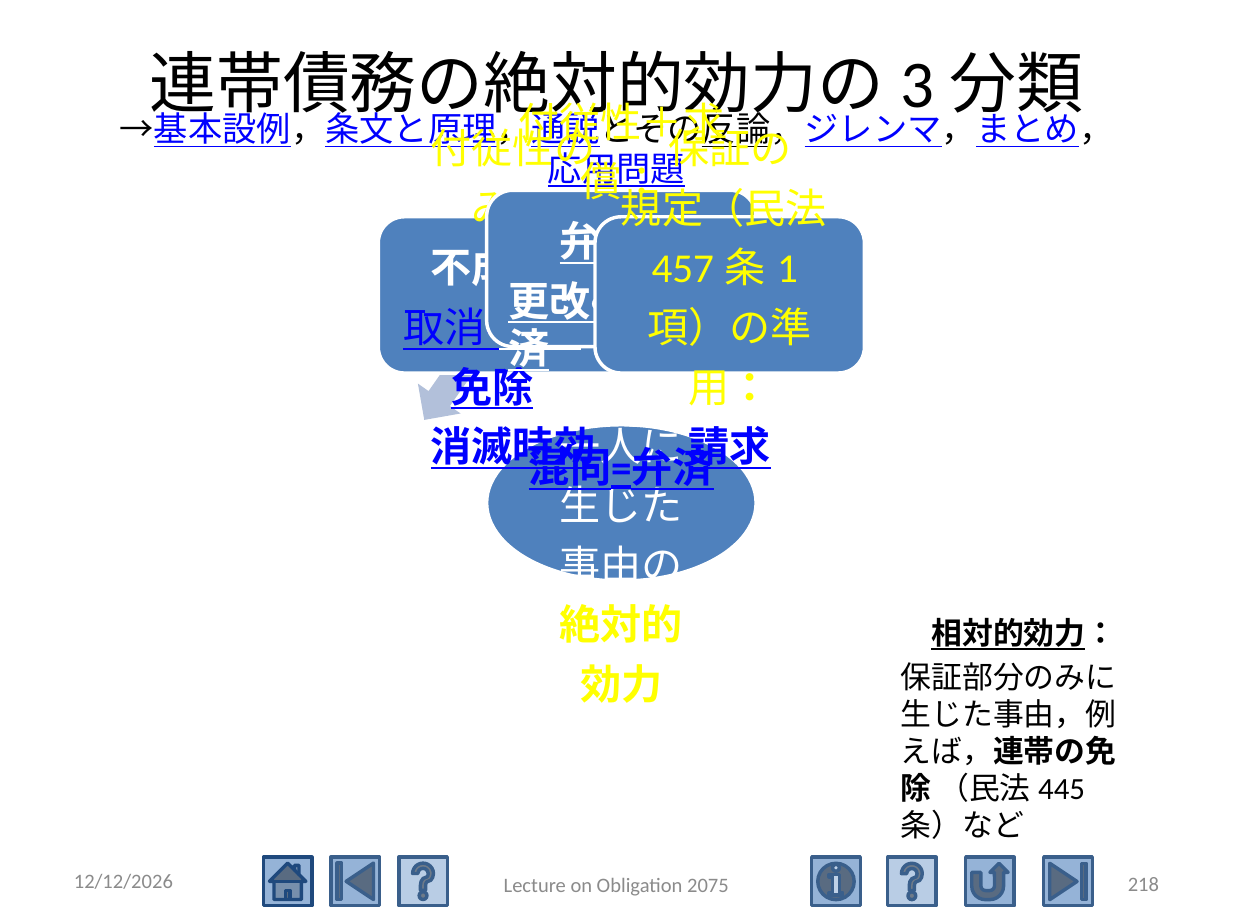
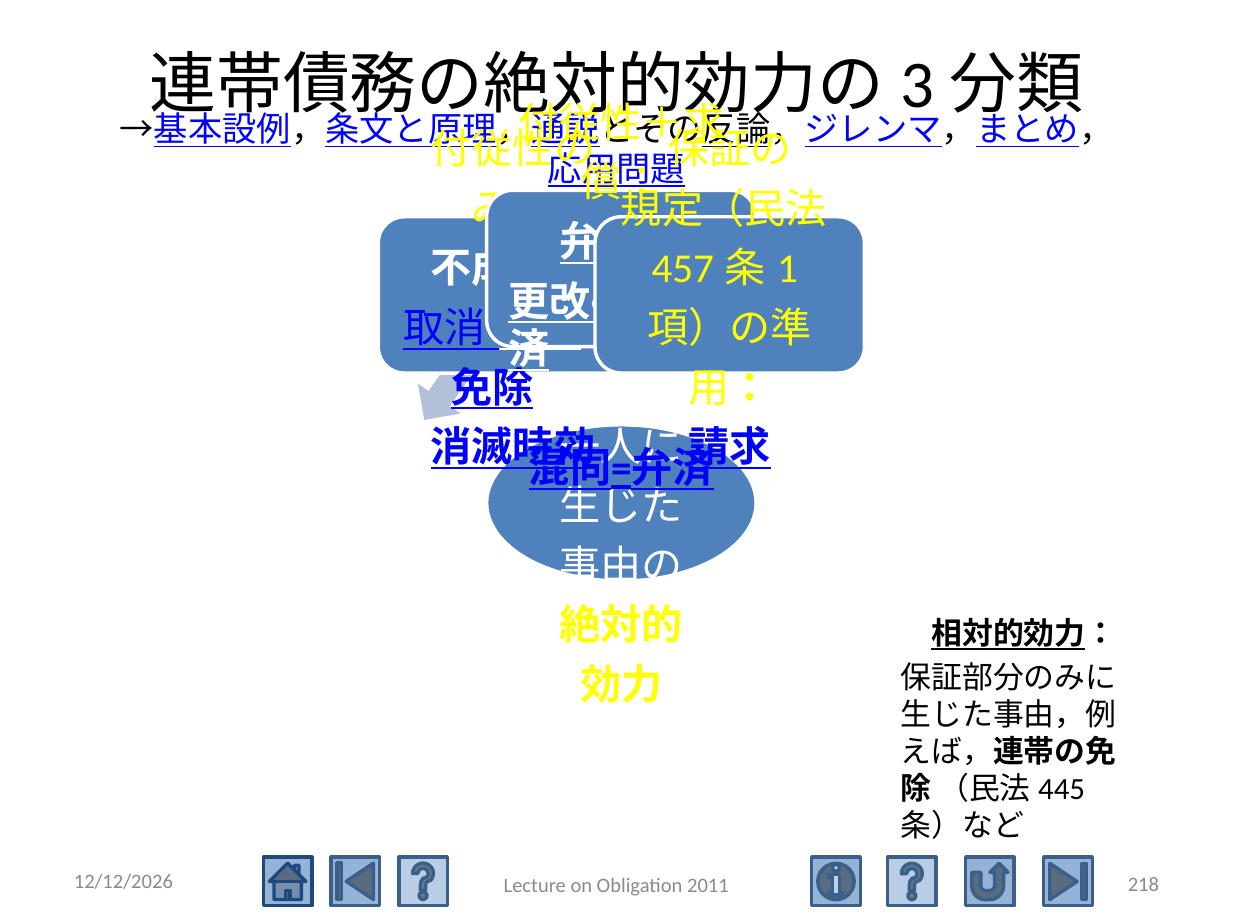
2075: 2075 -> 2011 (708, 886)
